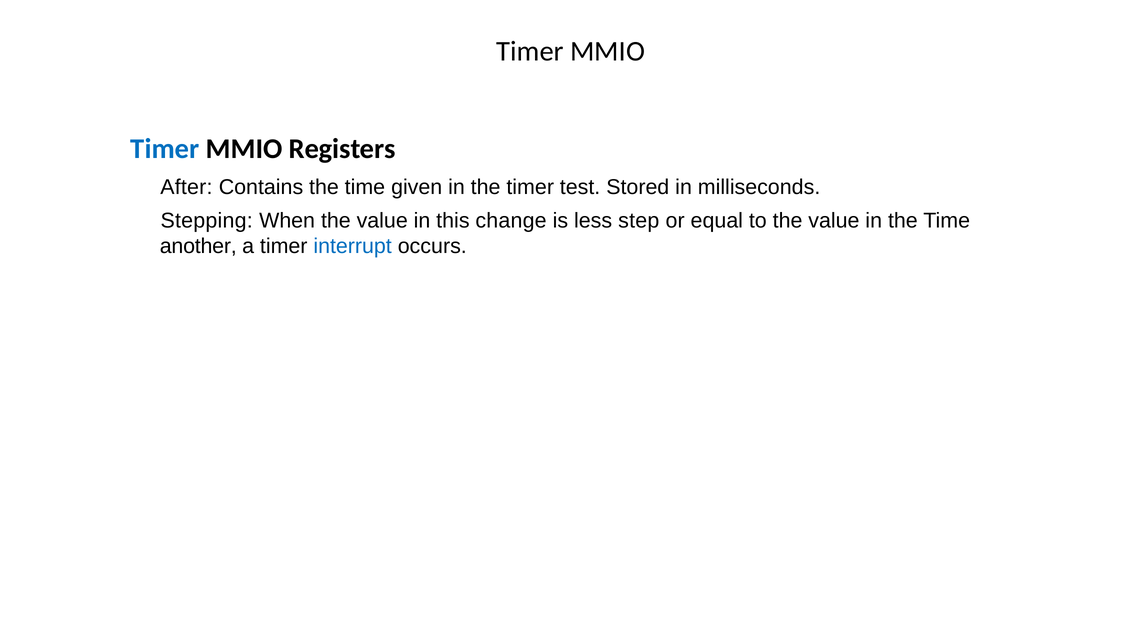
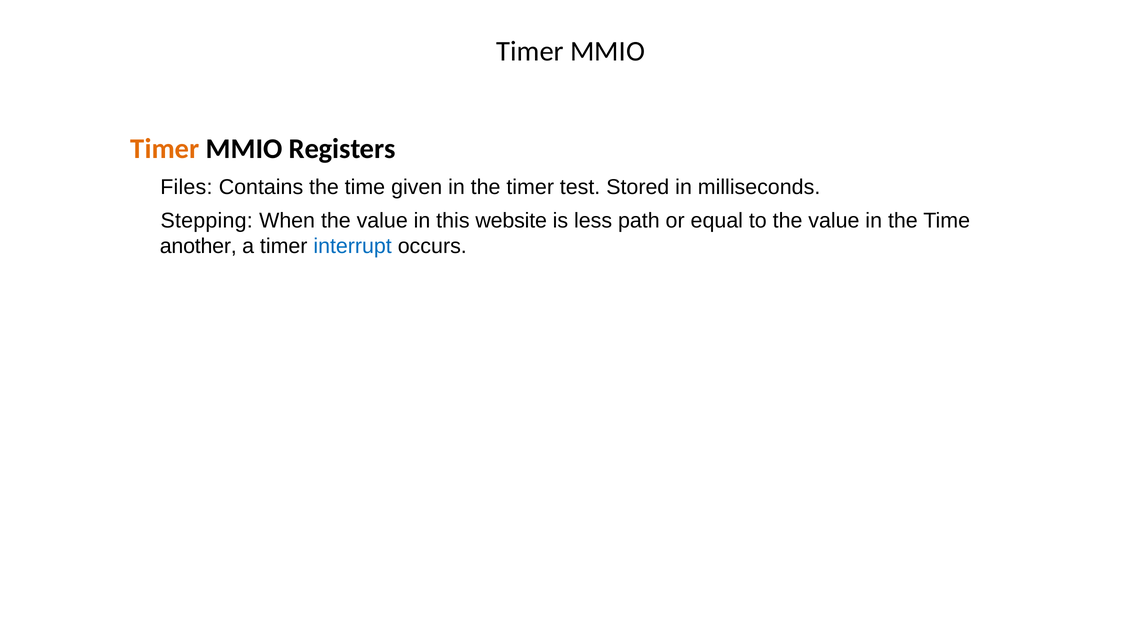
Timer colour: blue -> orange (165, 149)
After: After -> Files (186, 187)
change: change -> website (511, 221)
step: step -> path (639, 221)
